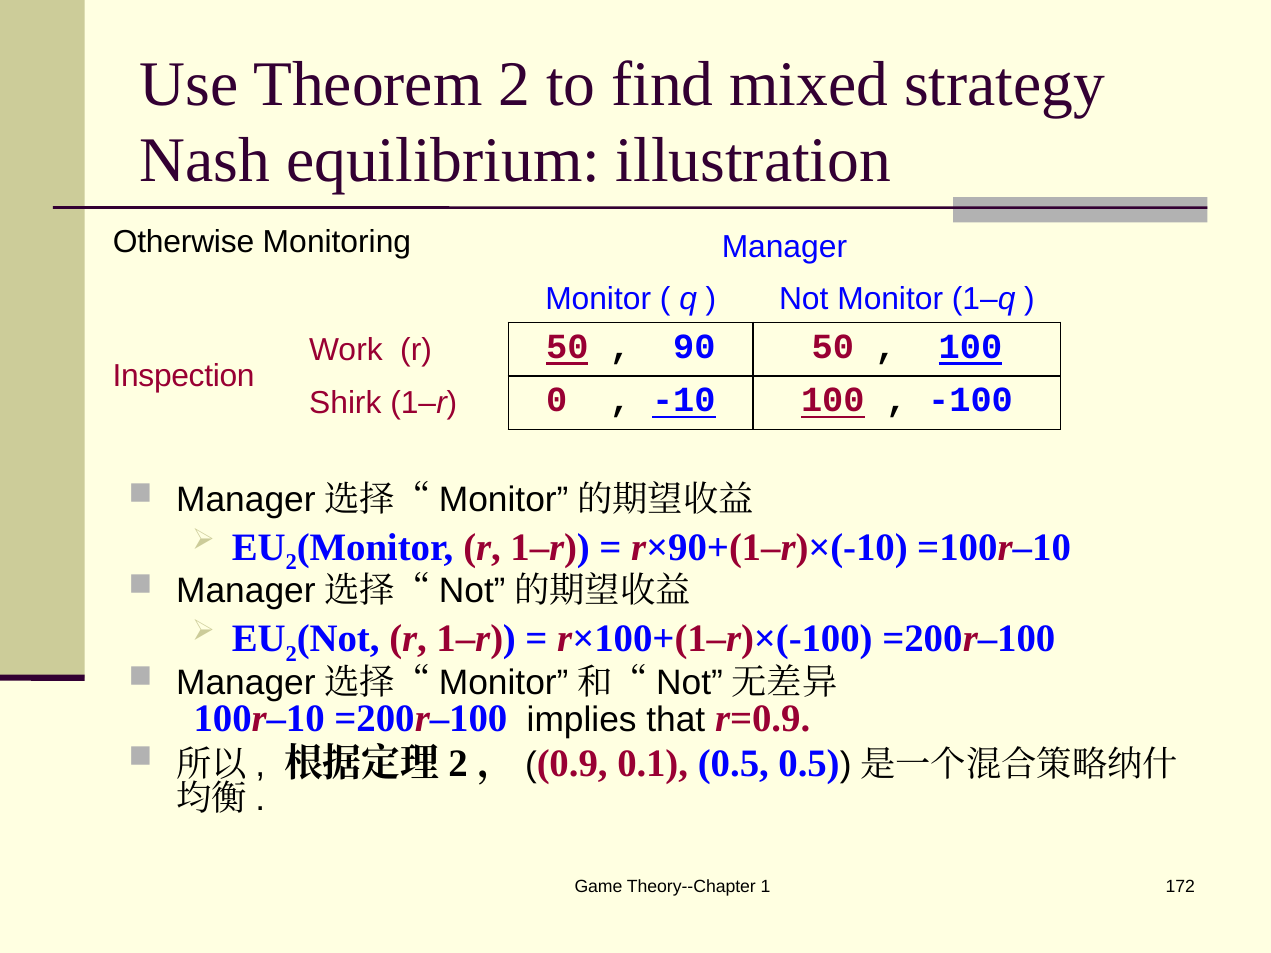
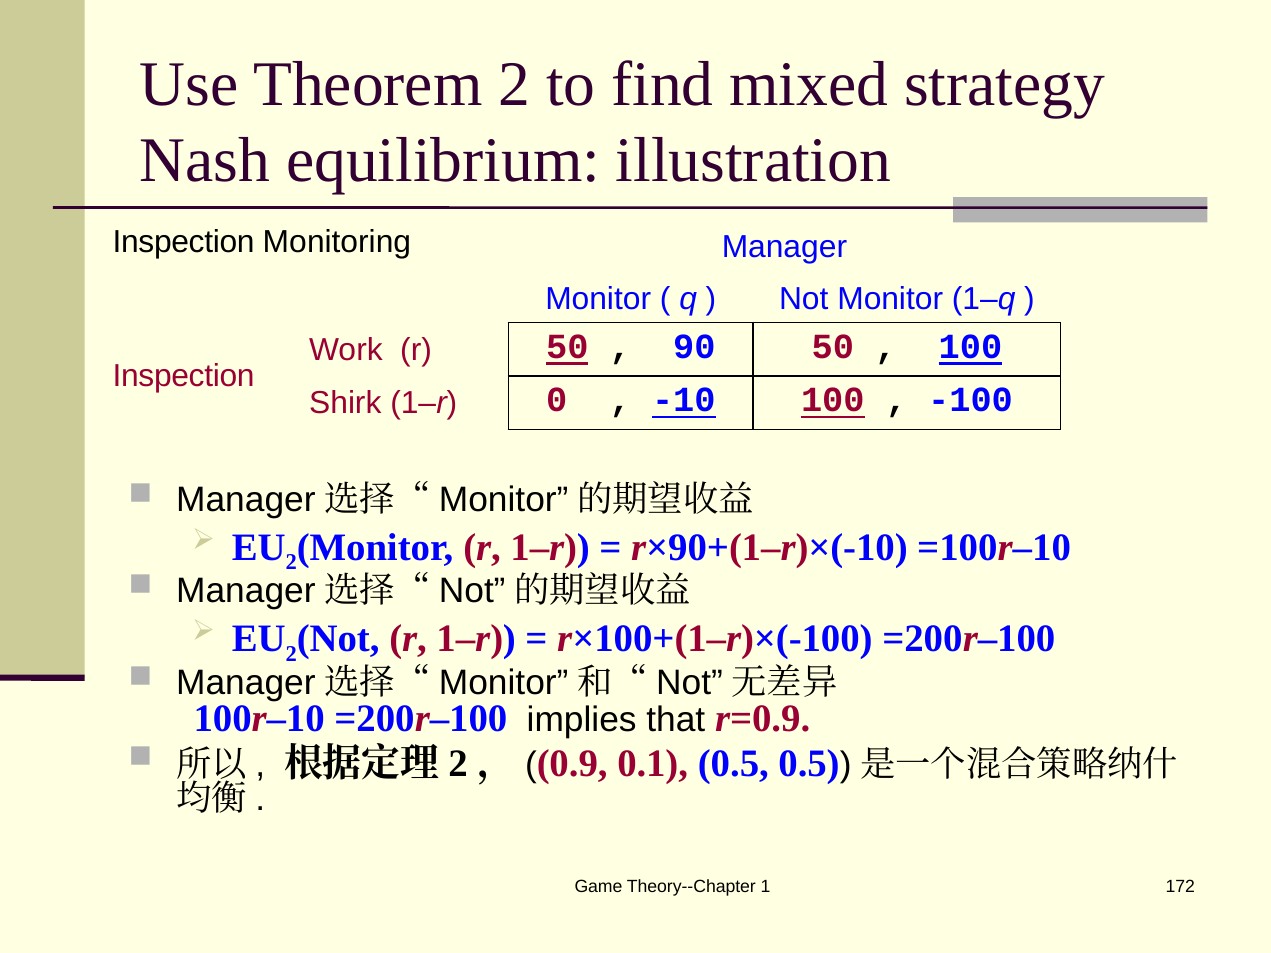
Otherwise: Otherwise -> Inspection (184, 242)
